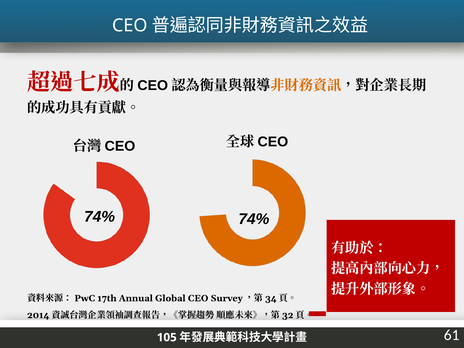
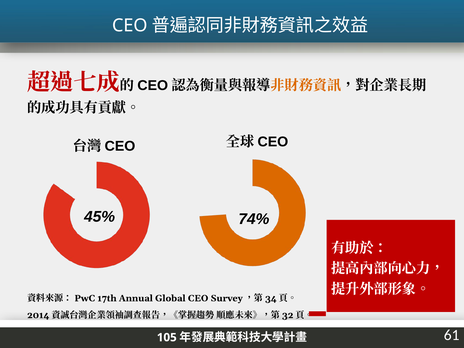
74%: 74% -> 45% (100, 217)
